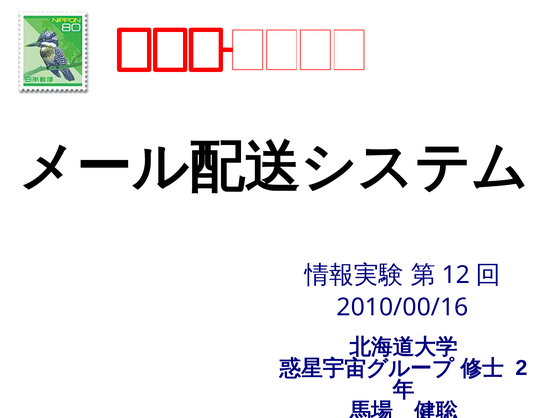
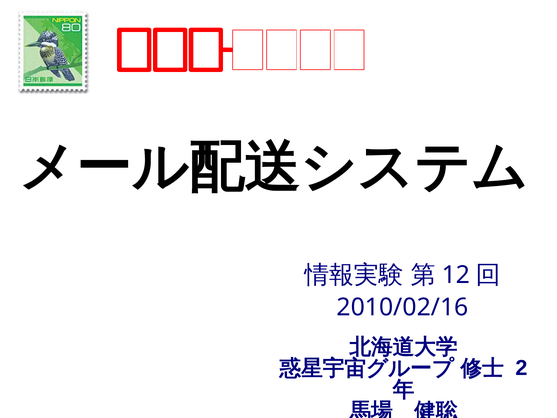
2010/00/16: 2010/00/16 -> 2010/02/16 (403, 307)
